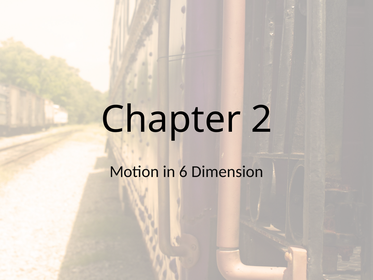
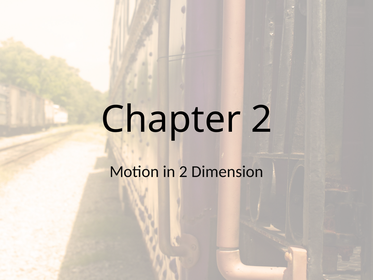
in 6: 6 -> 2 (183, 171)
